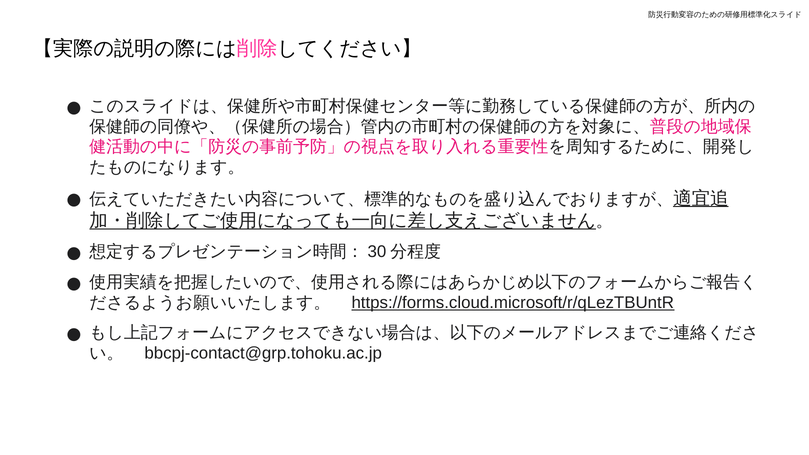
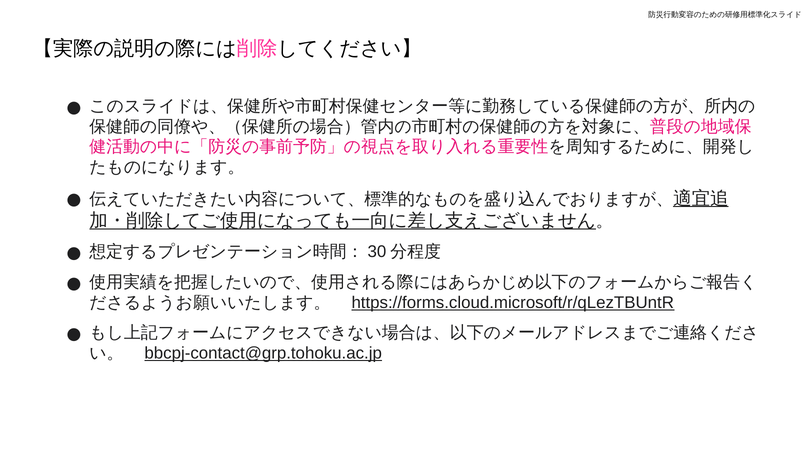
bbcpj-contact@grp.tohoku.ac.jp underline: none -> present (263, 353)
